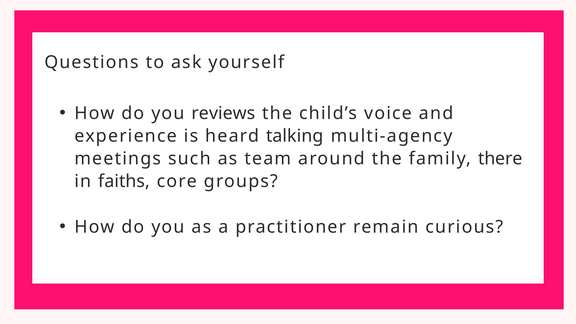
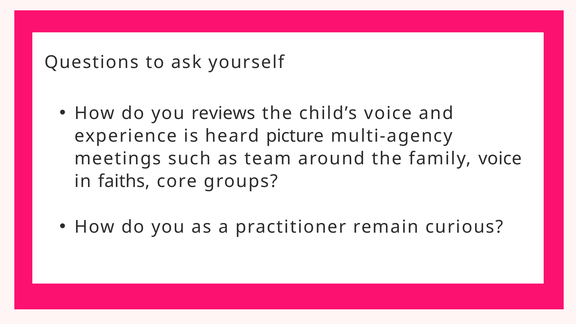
talking: talking -> picture (295, 136)
family there: there -> voice (500, 159)
